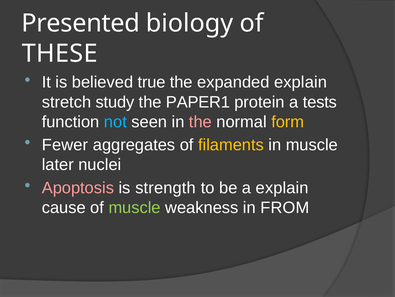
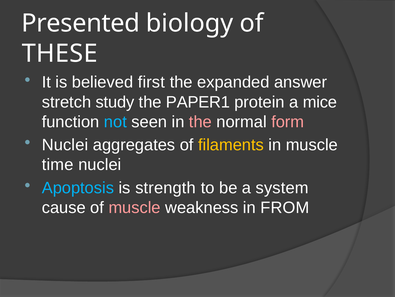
true: true -> first (151, 82)
expanded explain: explain -> answer (301, 82)
tests: tests -> mice (320, 102)
form colour: yellow -> pink (288, 122)
Fewer: Fewer -> Nuclei (65, 145)
later: later -> time (58, 164)
Apoptosis colour: pink -> light blue (78, 187)
a explain: explain -> system (282, 187)
muscle colour: light green -> pink (135, 207)
